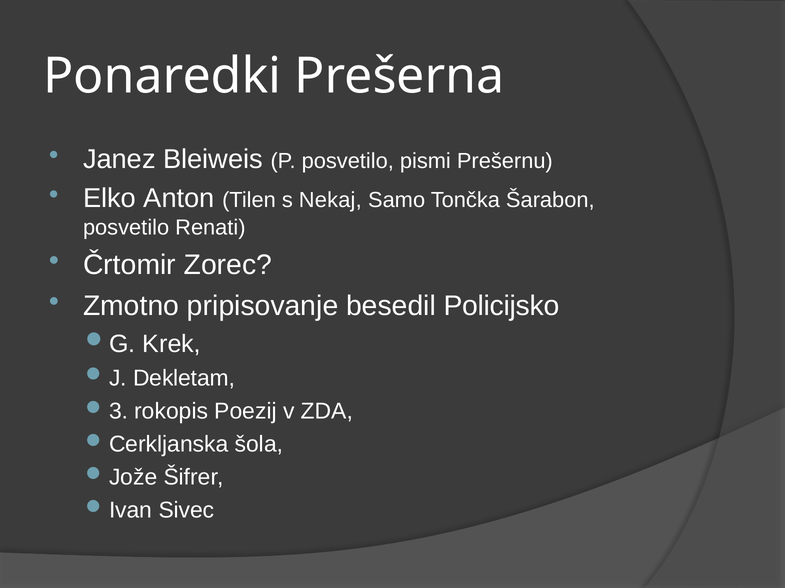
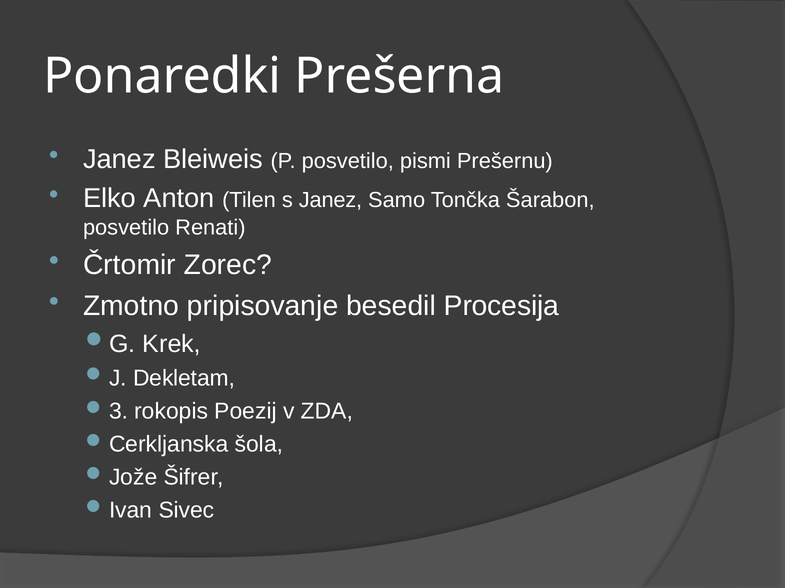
s Nekaj: Nekaj -> Janez (330, 201)
Policijsko: Policijsko -> Procesija (502, 306)
